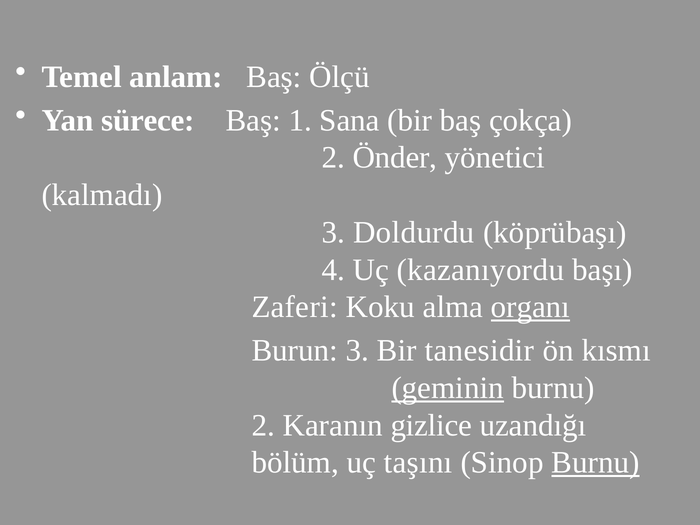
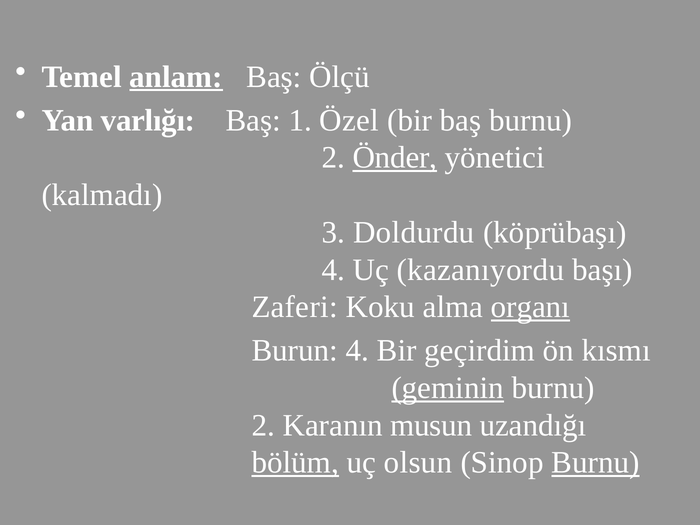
anlam underline: none -> present (176, 77)
sürece: sürece -> varlığı (148, 120)
Sana: Sana -> Özel (349, 120)
baş çokça: çokça -> burnu (531, 120)
Önder underline: none -> present (395, 158)
Burun 3: 3 -> 4 (357, 351)
tanesidir: tanesidir -> geçirdim (480, 351)
gizlice: gizlice -> musun (431, 425)
bölüm underline: none -> present (295, 463)
taşını: taşını -> olsun (418, 463)
